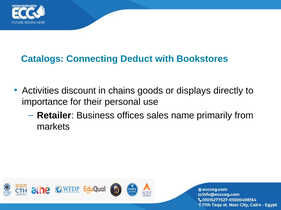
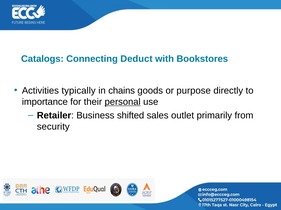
discount: discount -> typically (79, 91)
displays: displays -> purpose (194, 91)
personal underline: none -> present (123, 102)
offices: offices -> shifted (131, 116)
name: name -> outlet (183, 116)
markets: markets -> security (53, 127)
